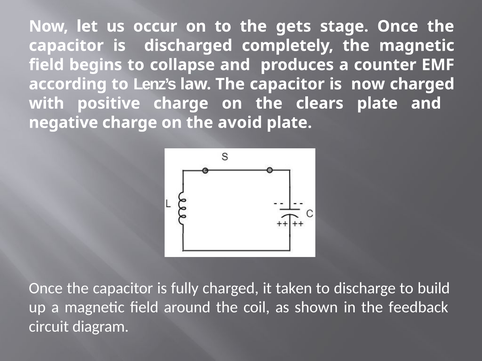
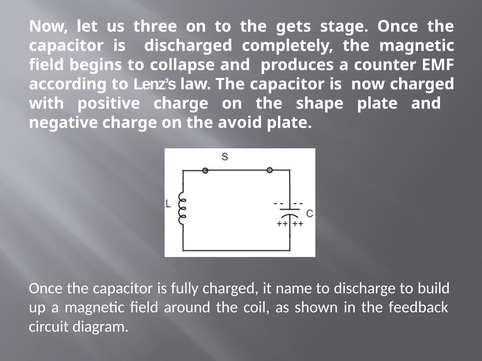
occur: occur -> three (155, 26)
clears: clears -> shape (320, 103)
taken: taken -> name (294, 289)
